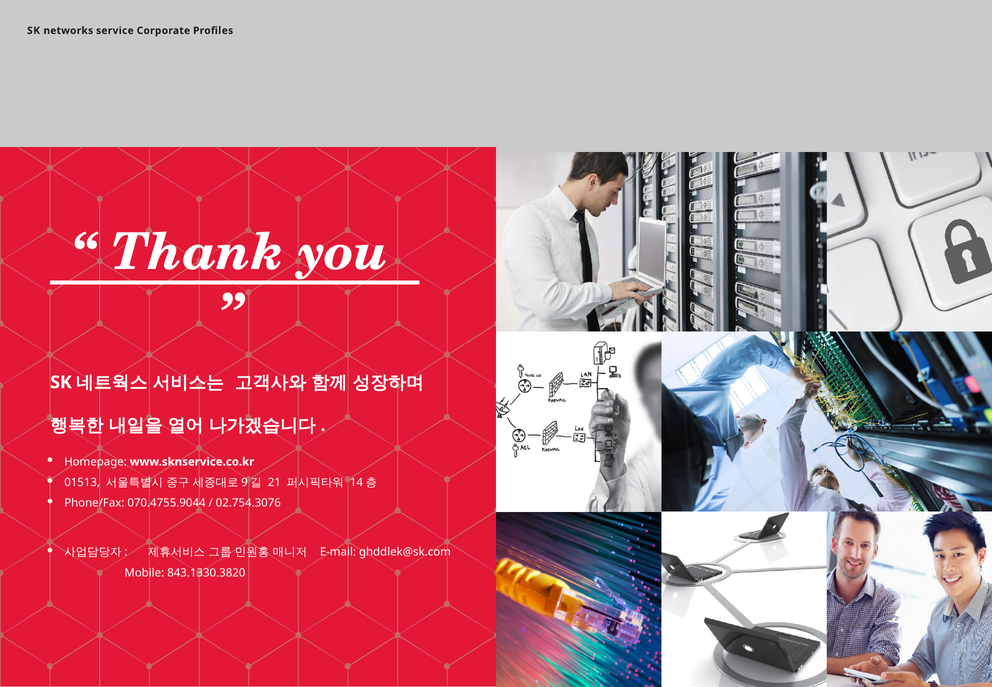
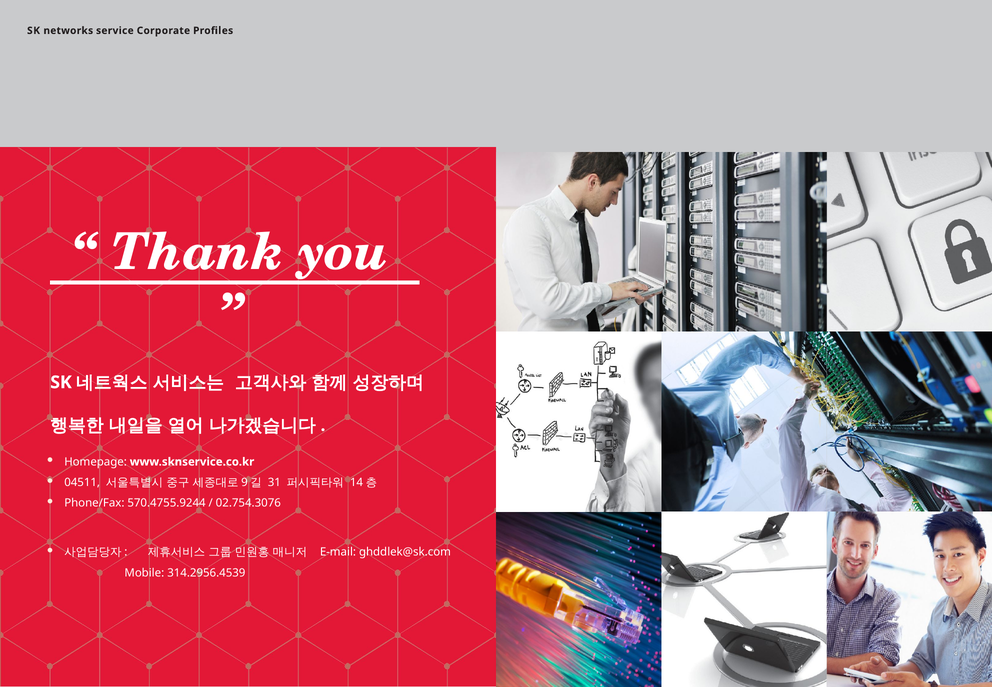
01513: 01513 -> 04511 (82, 482)
21: 21 -> 31 (274, 482)
070.4755.9044: 070.4755.9044 -> 570.4755.9244 (167, 503)
843.1330.3820: 843.1330.3820 -> 314.2956.4539 (206, 573)
